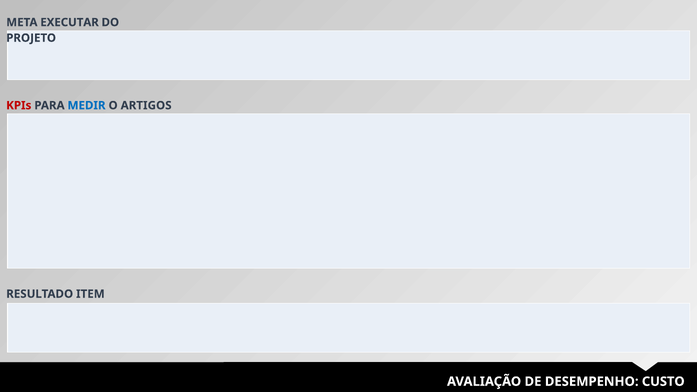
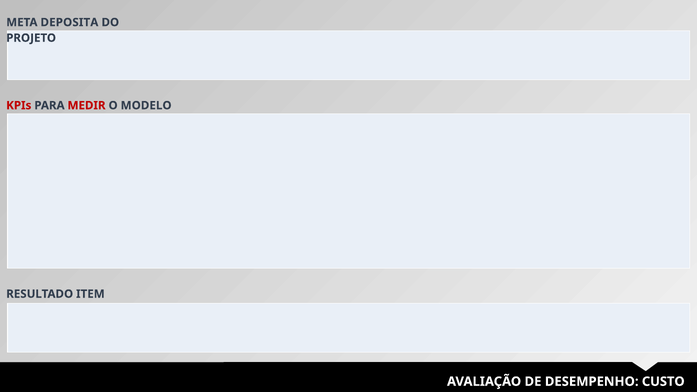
EXECUTAR: EXECUTAR -> DEPOSITA (69, 22)
MEDIR colour: blue -> red (87, 105)
ARTIGOS: ARTIGOS -> MODELO (146, 105)
